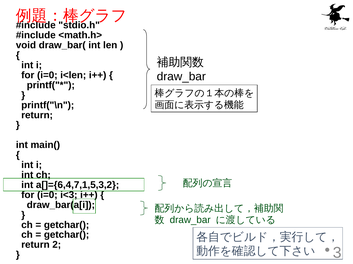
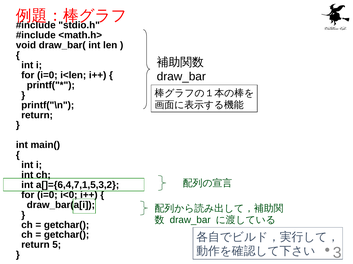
i<3: i<3 -> i<0 (69, 195)
2: 2 -> 5 (57, 245)
